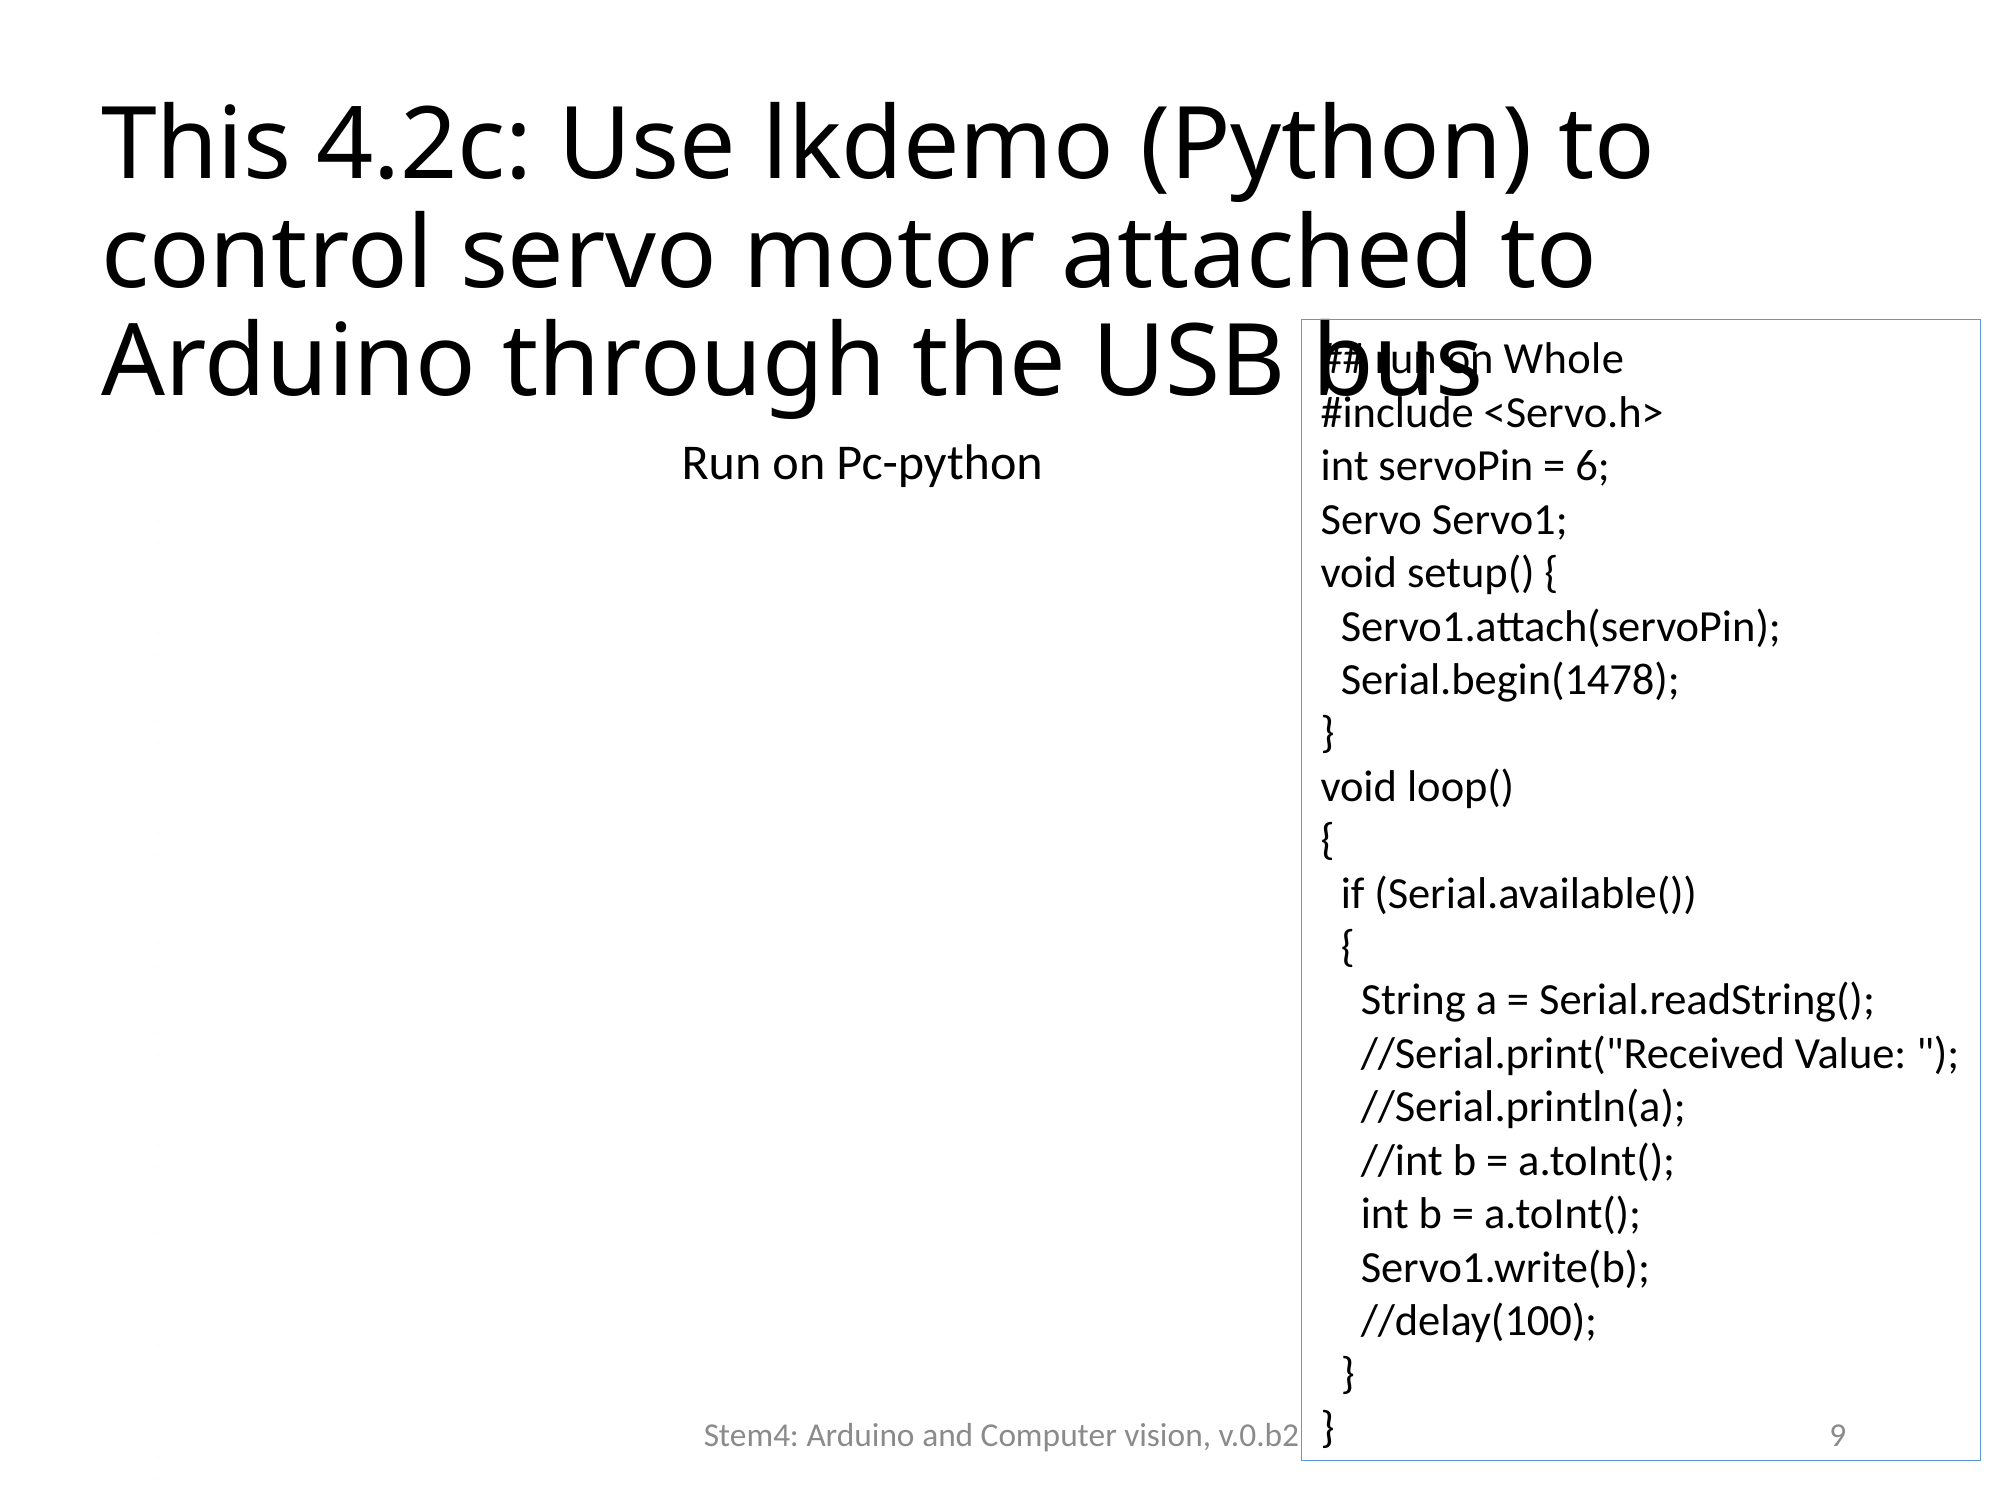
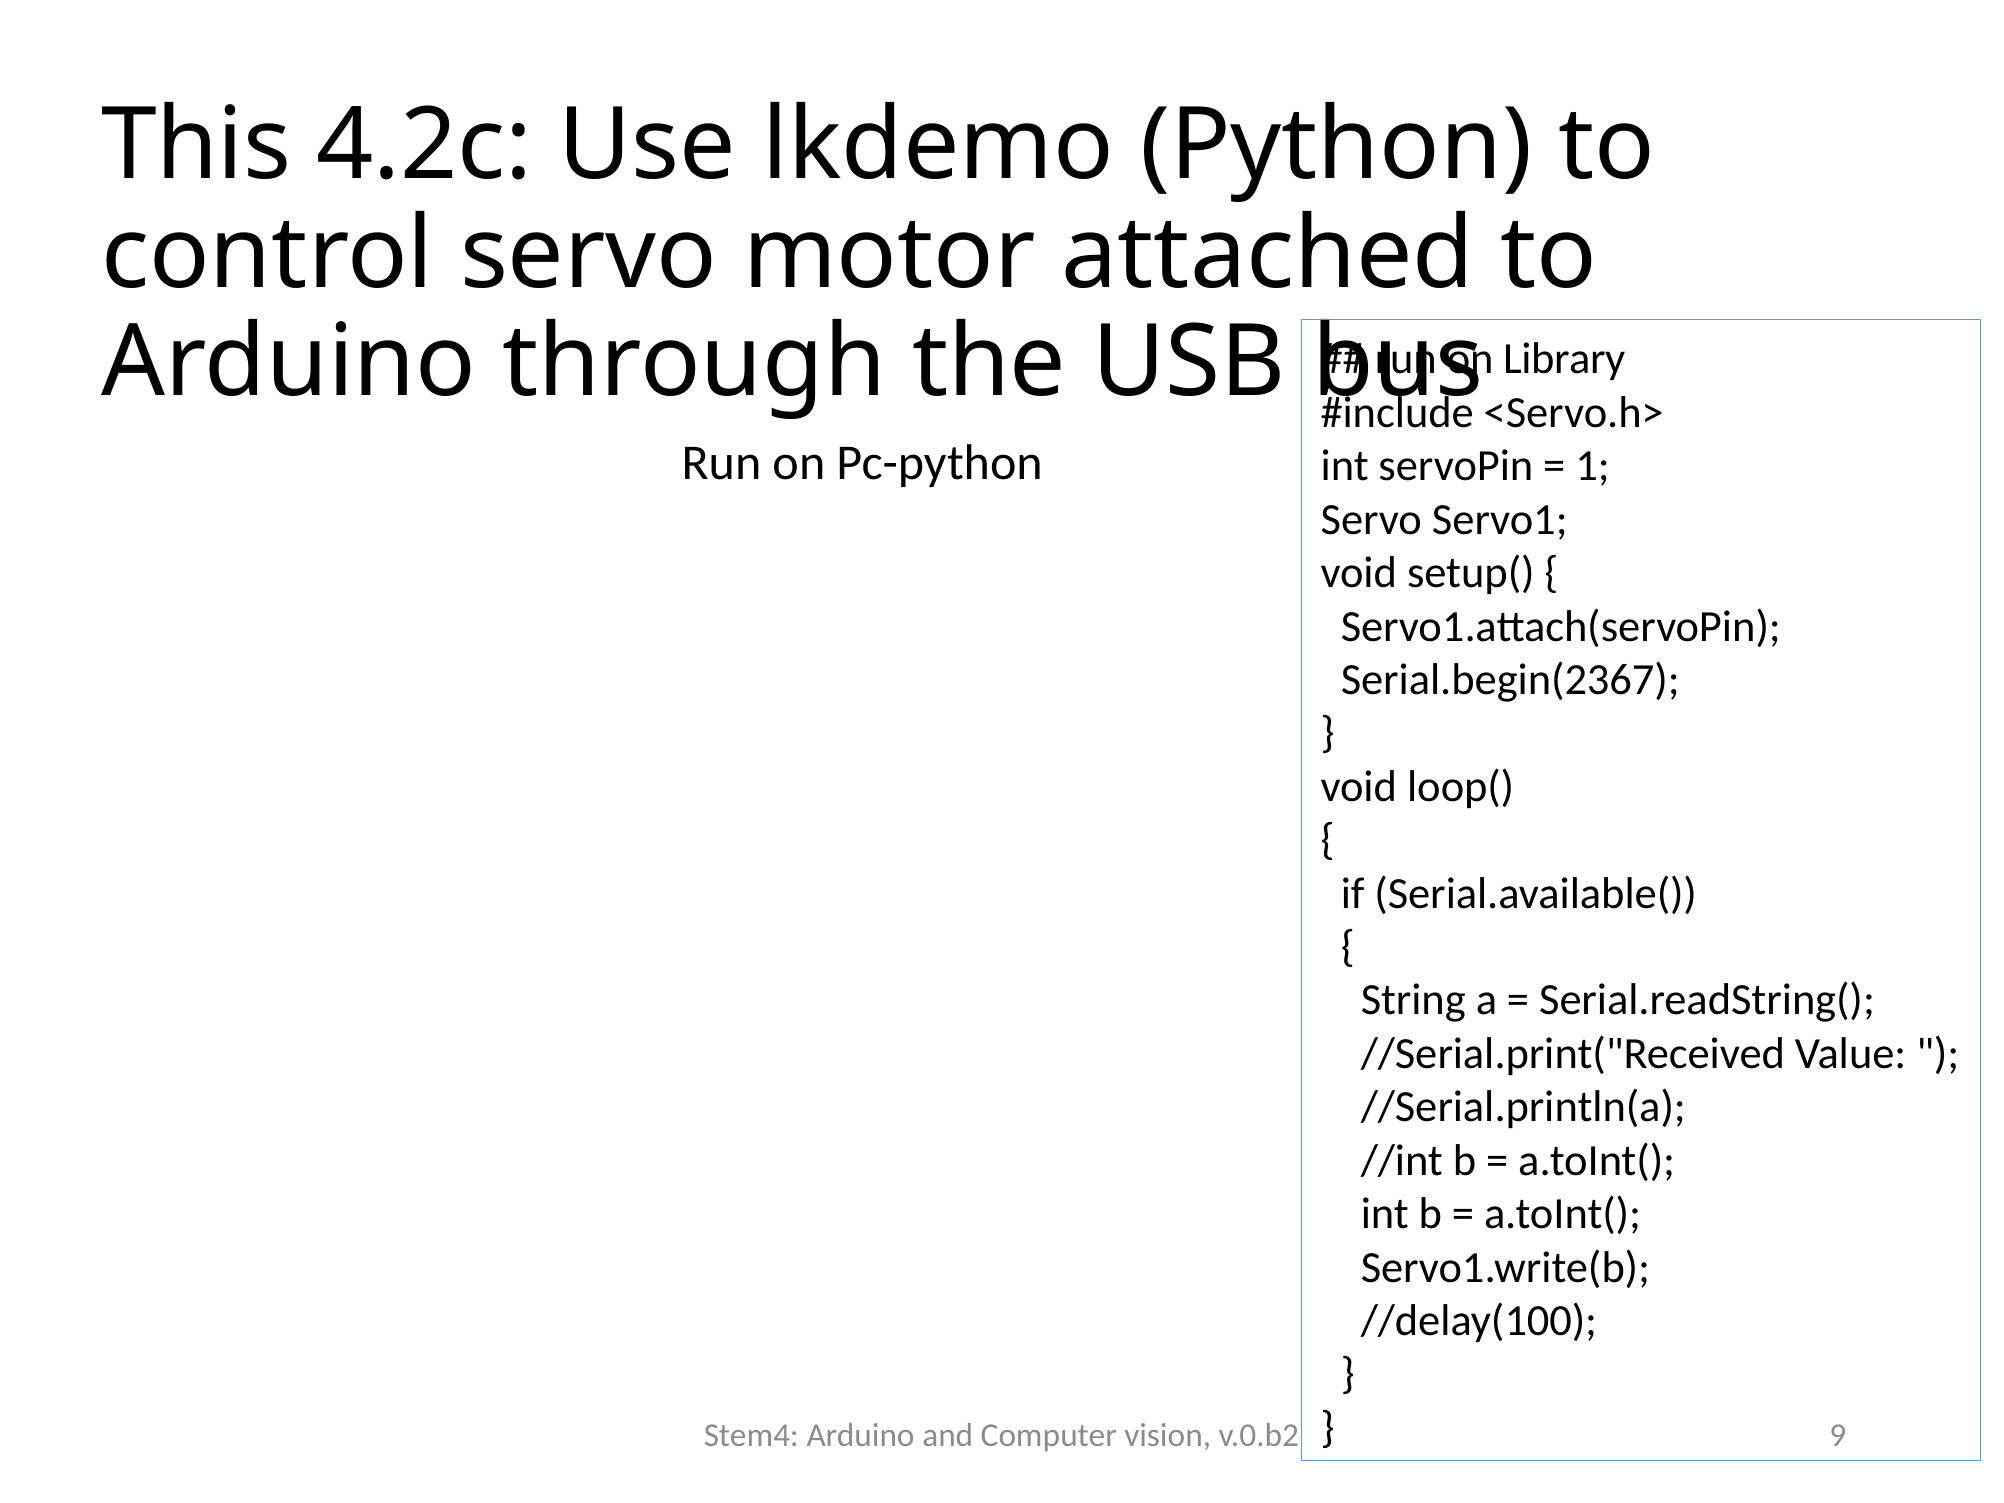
Whole: Whole -> Library (1564, 359)
6: 6 -> 1 (1593, 466)
Serial.begin(1478: Serial.begin(1478 -> Serial.begin(2367 (1510, 680)
